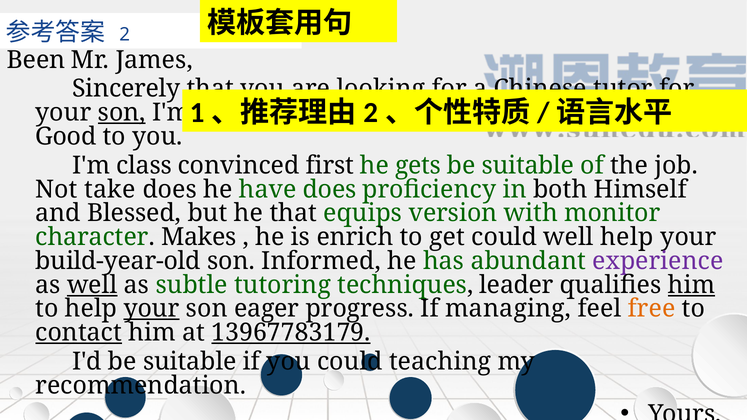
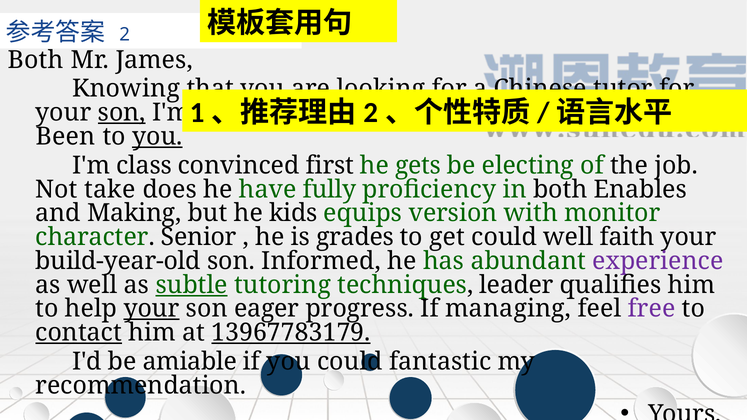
Been: Been -> Both (36, 60)
Sincerely: Sincerely -> Knowing (126, 89)
Good: Good -> Been (66, 137)
you underline: none -> present (157, 137)
suitable: suitable -> electing (528, 166)
have does: does -> fully (330, 189)
Himself: Himself -> Enables (640, 189)
Blessed: Blessed -> Making (134, 213)
he that: that -> kids (293, 213)
Makes: Makes -> Senior (199, 237)
enrich: enrich -> grades (355, 237)
well help: help -> faith (627, 237)
well underline: present -> none (92, 285)
subtle underline: none -> present (192, 285)
him underline: present -> none (691, 285)
free colour: orange -> purple (652, 309)
I'd be suitable: suitable -> amiable (190, 362)
teaching: teaching -> fantastic (440, 362)
